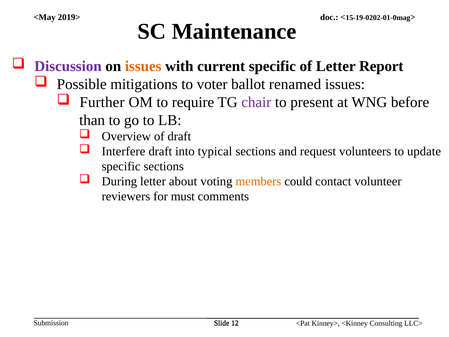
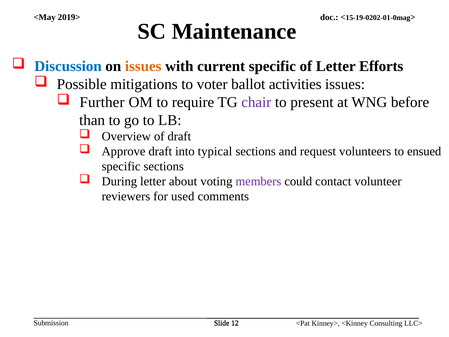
Discussion colour: purple -> blue (68, 66)
Report: Report -> Efforts (381, 66)
renamed: renamed -> activities (295, 84)
Interfere: Interfere -> Approve (124, 151)
update: update -> ensued (424, 151)
members colour: orange -> purple (258, 181)
must: must -> used (183, 196)
